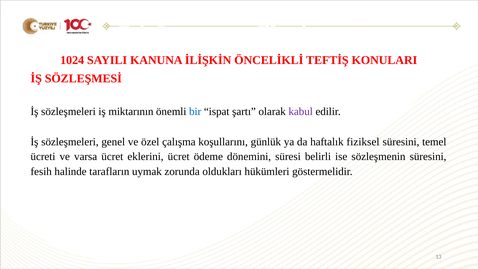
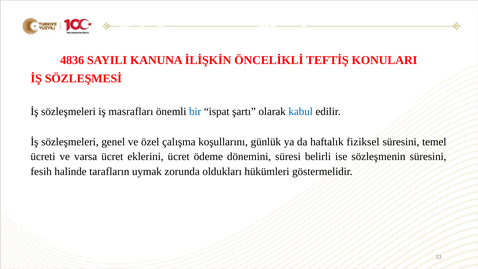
1024: 1024 -> 4836 (72, 60)
miktarının: miktarının -> masrafları (131, 111)
kabul colour: purple -> blue (301, 111)
